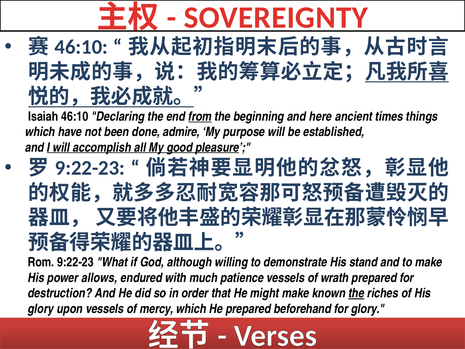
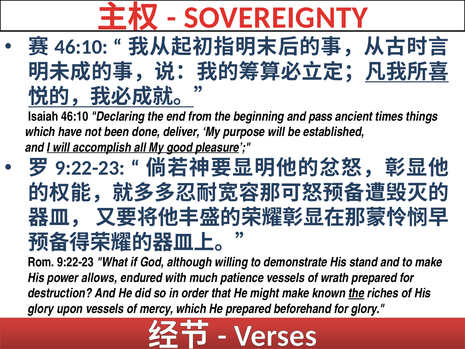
from underline: present -> none (200, 116)
here: here -> pass (321, 116)
admire: admire -> deliver (181, 132)
